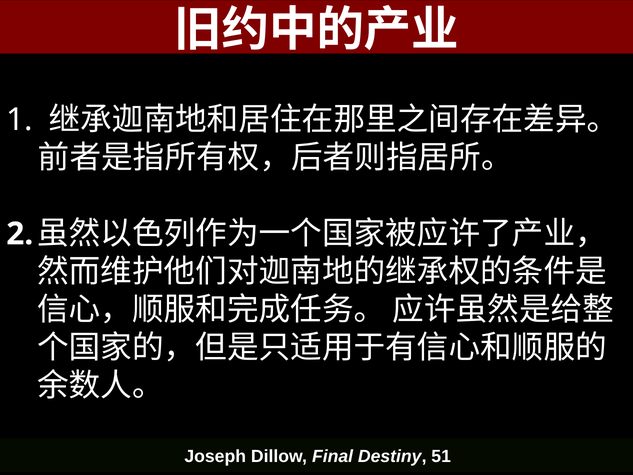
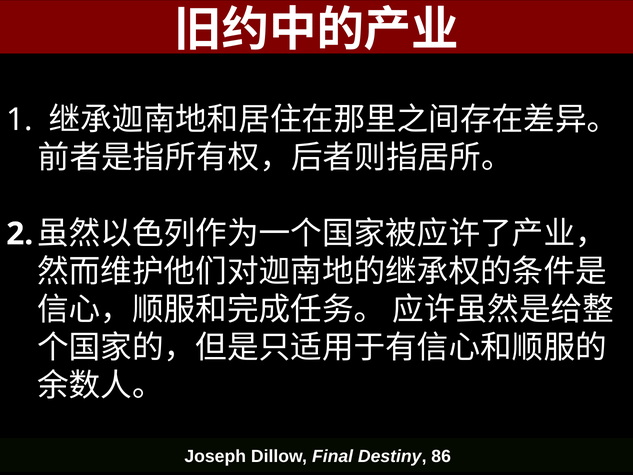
51: 51 -> 86 (441, 456)
